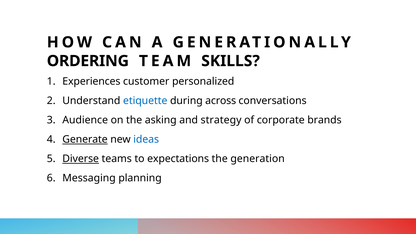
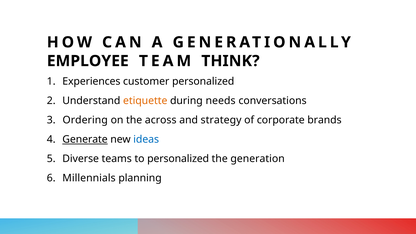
ORDERING: ORDERING -> EMPLOYEE (88, 61)
SKILLS: SKILLS -> THINK (230, 61)
etiquette colour: blue -> orange (145, 101)
across: across -> needs (221, 101)
Audience: Audience -> Ordering (85, 120)
asking: asking -> across (161, 120)
Diverse underline: present -> none (81, 159)
to expectations: expectations -> personalized (178, 159)
Messaging: Messaging -> Millennials (89, 178)
